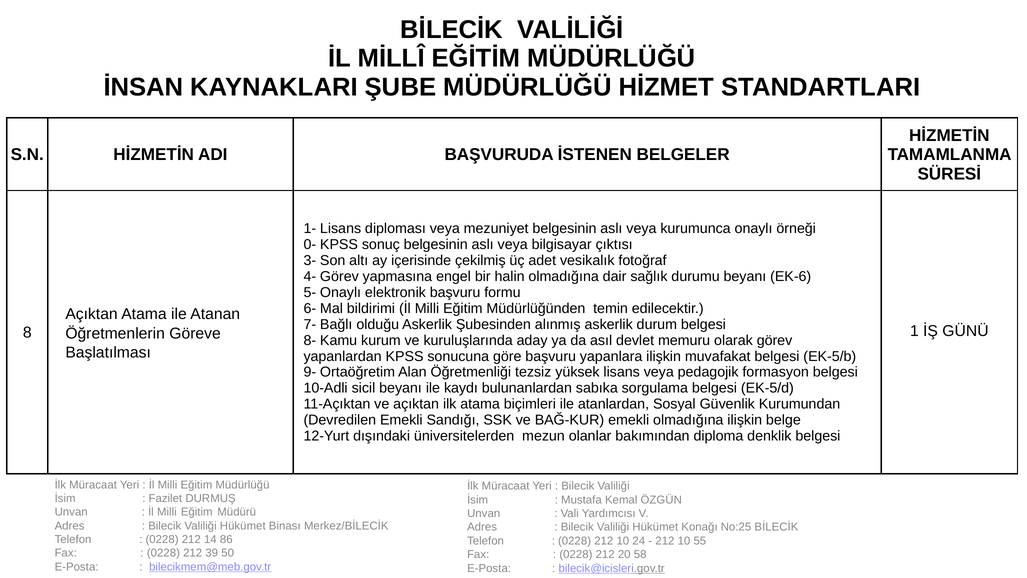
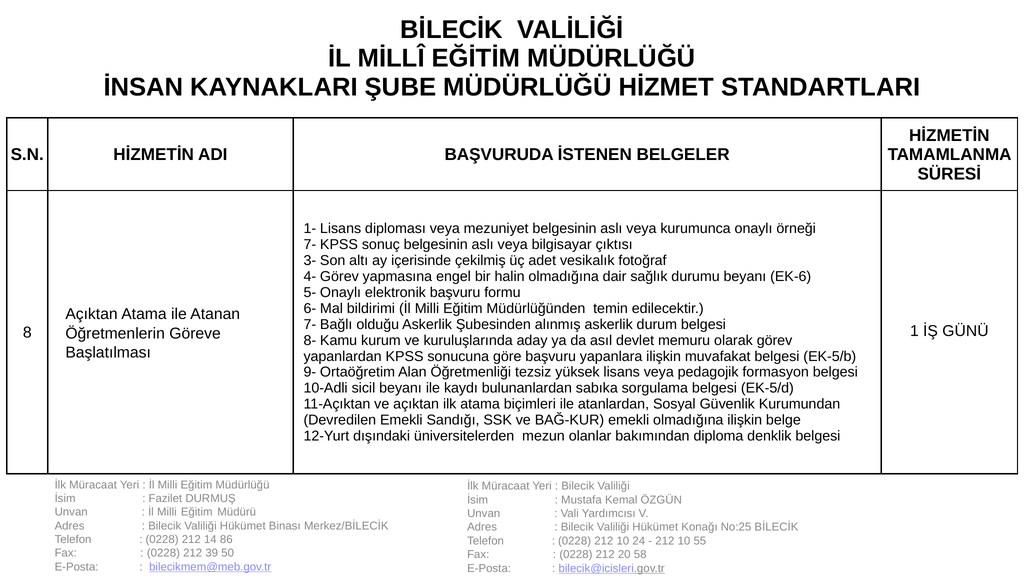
0-: 0- -> 7- (310, 245)
